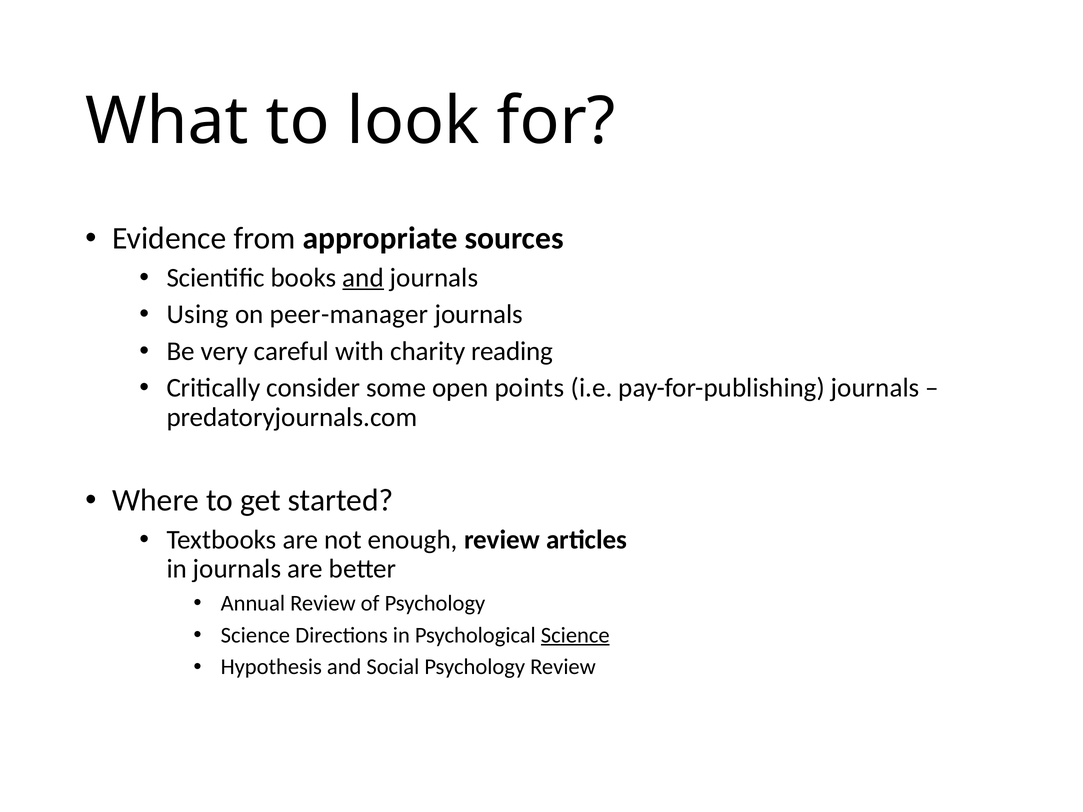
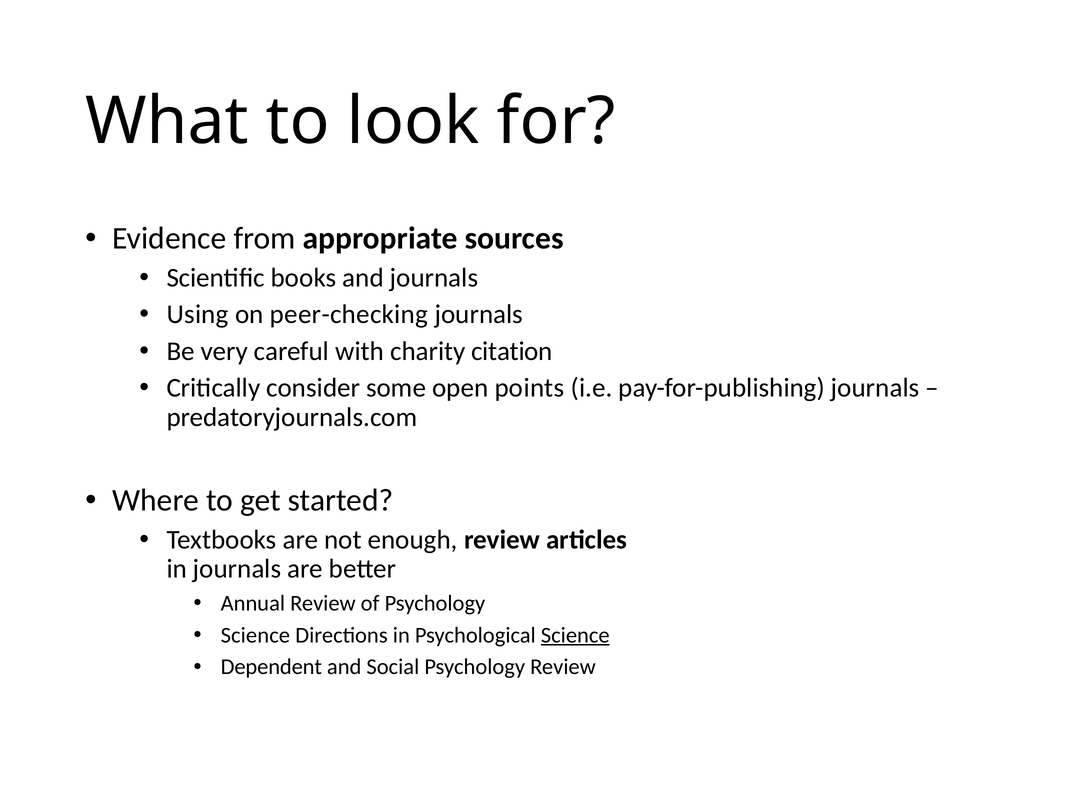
and underline: present -> none (363, 278)
peer-manager: peer-manager -> peer-checking (349, 314)
reading: reading -> citation (512, 351)
Hypothesis: Hypothesis -> Dependent (271, 667)
